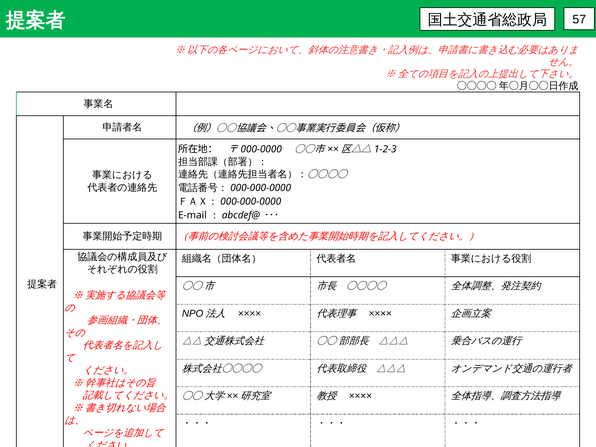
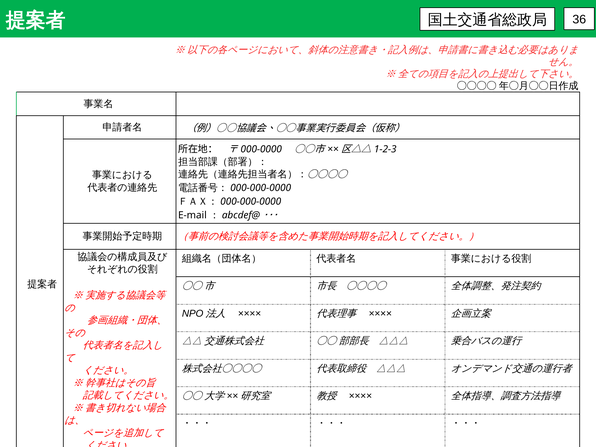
57: 57 -> 36 (579, 19)
